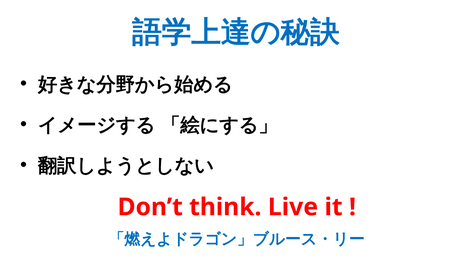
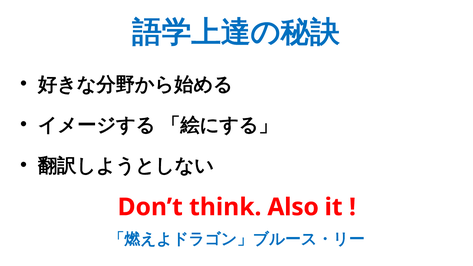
Live: Live -> Also (293, 207)
